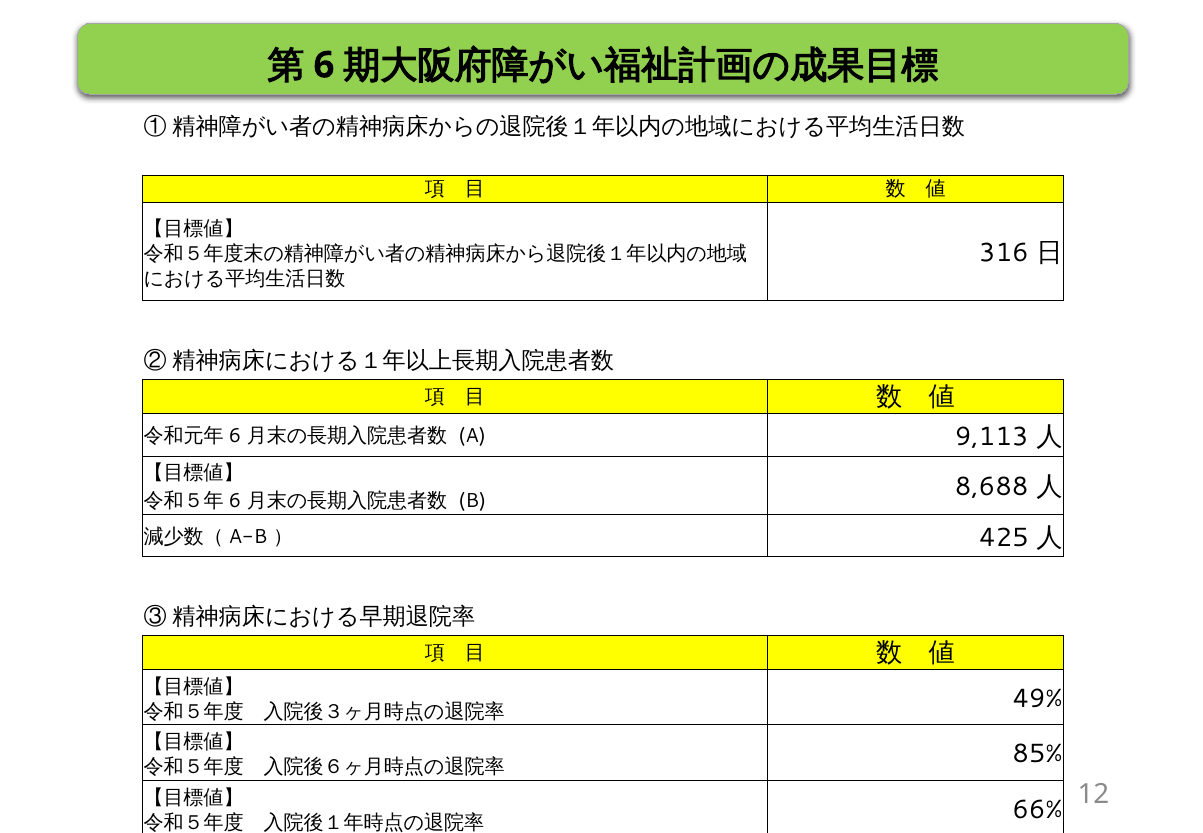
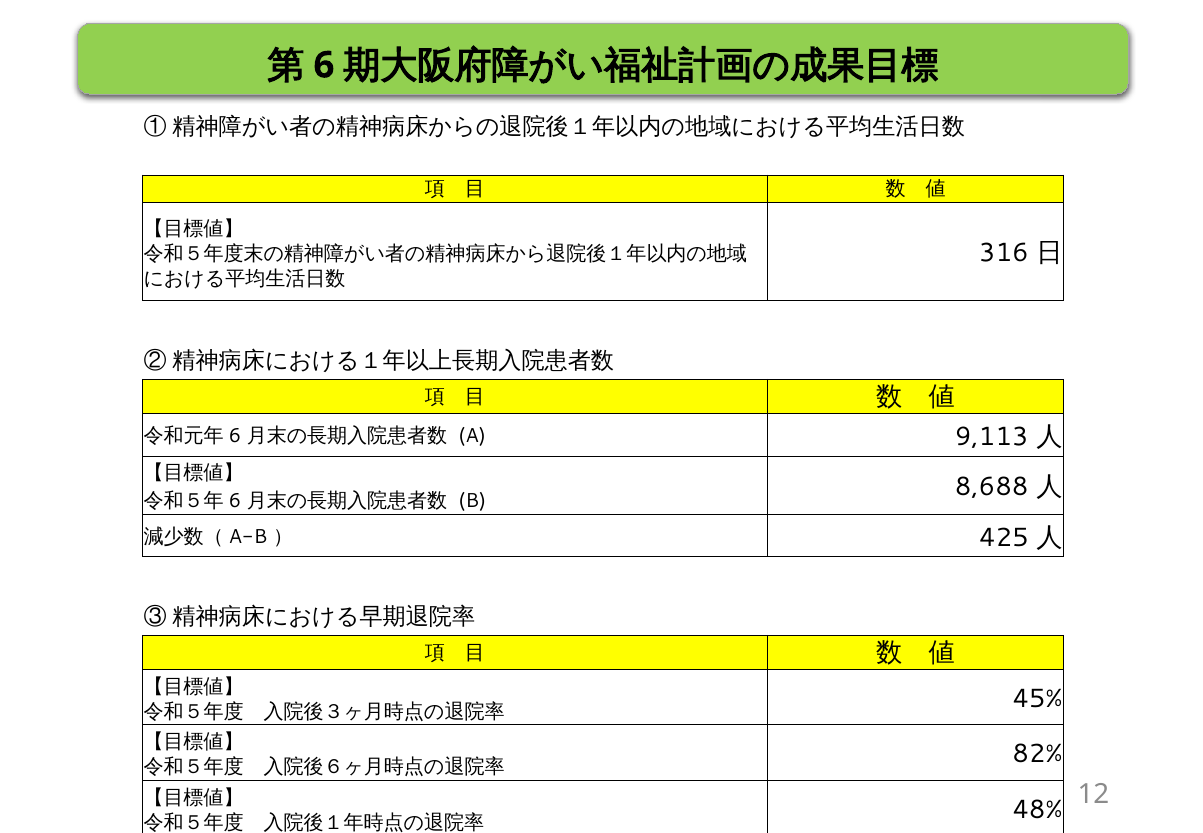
49%: 49% -> 45% (1037, 699)
85%: 85% -> 82% (1037, 754)
66%: 66% -> 48% (1037, 810)
